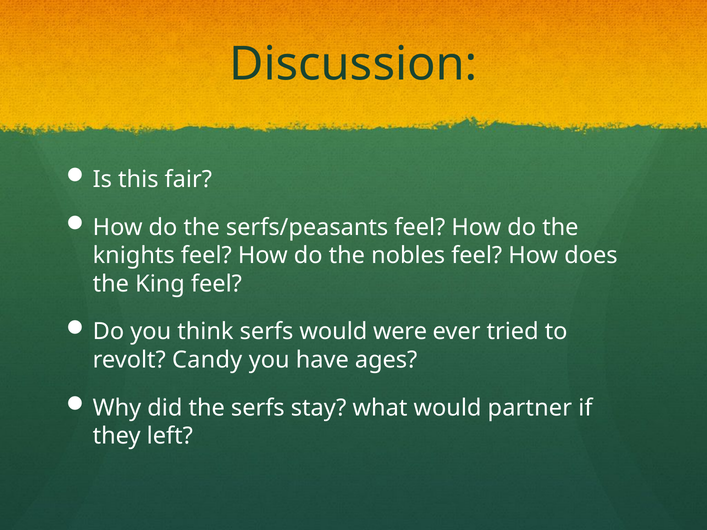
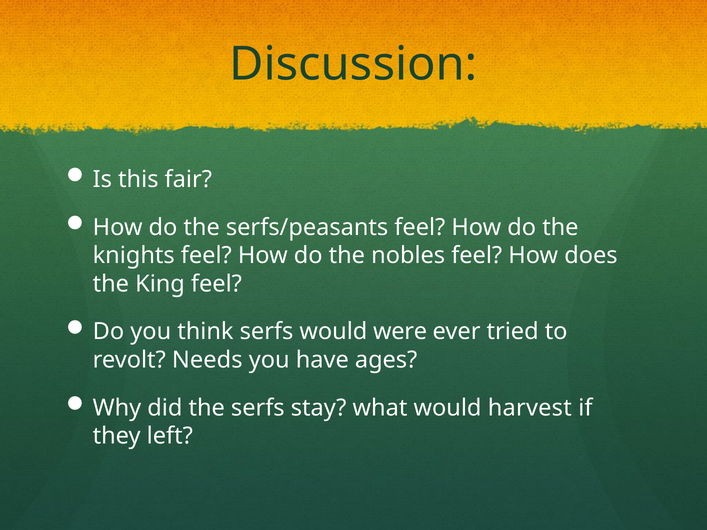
Candy: Candy -> Needs (207, 360)
partner: partner -> harvest (530, 408)
